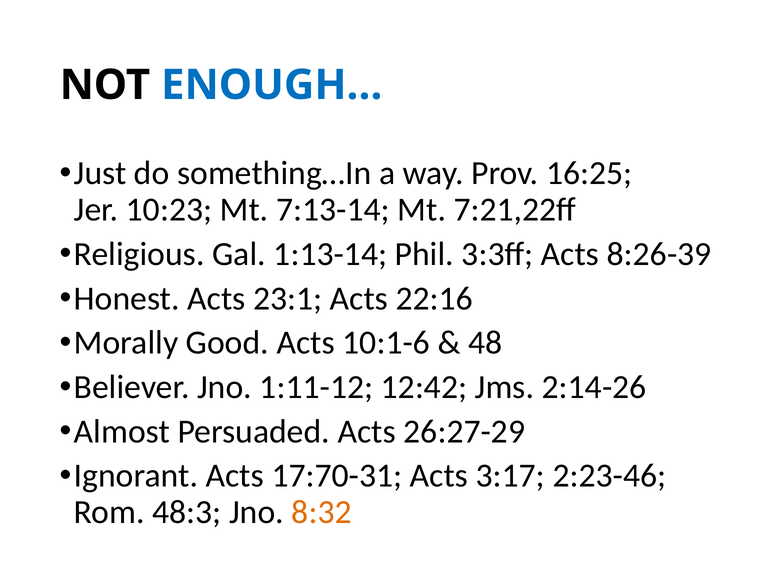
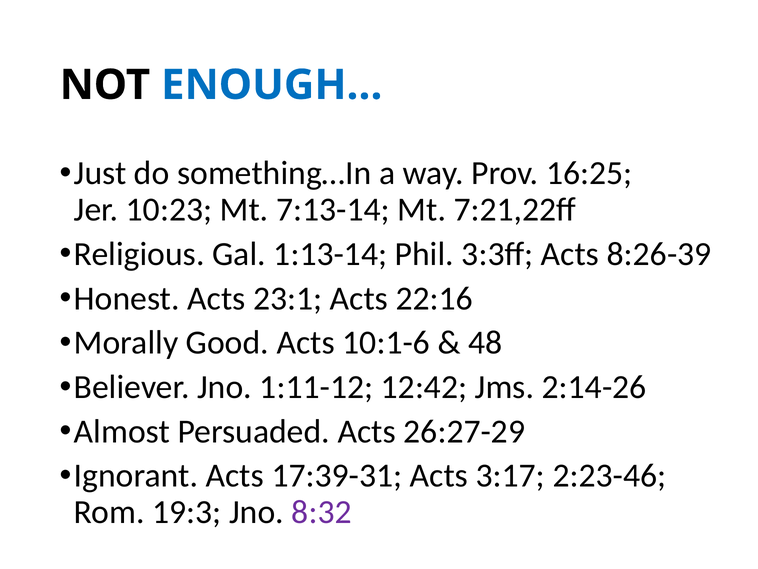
17:70-31: 17:70-31 -> 17:39-31 (337, 475)
48:3: 48:3 -> 19:3 (187, 512)
8:32 colour: orange -> purple (322, 512)
